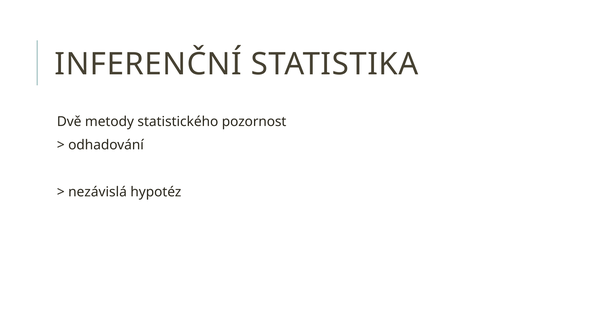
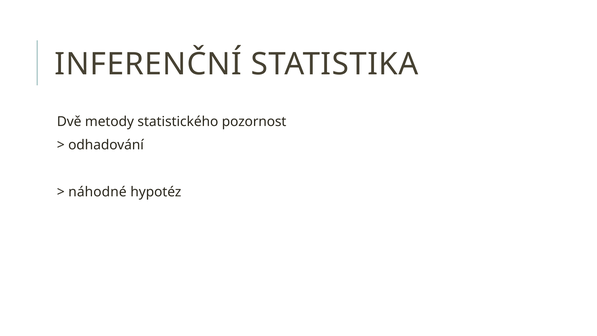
nezávislá: nezávislá -> náhodné (97, 192)
